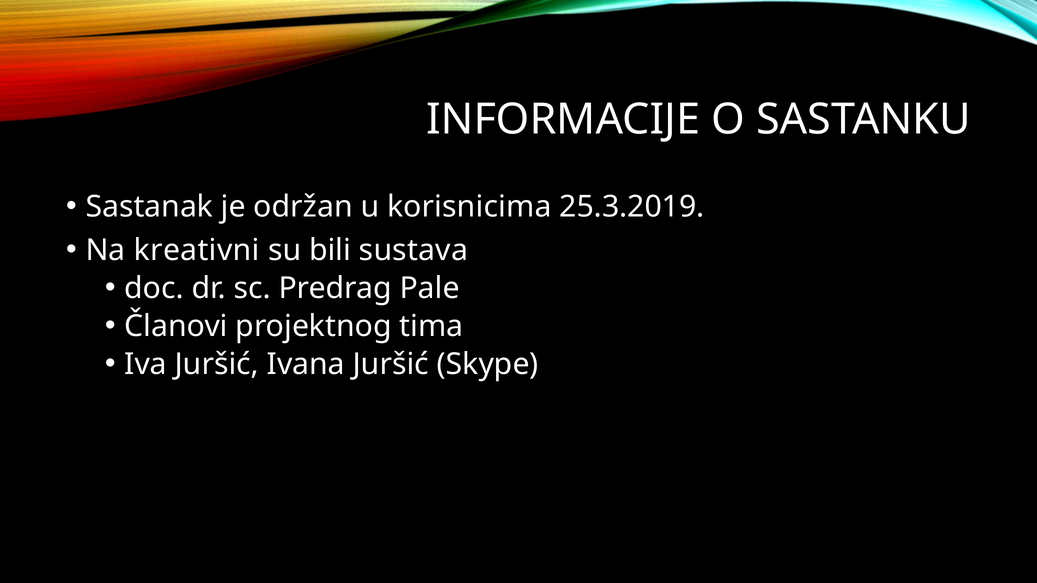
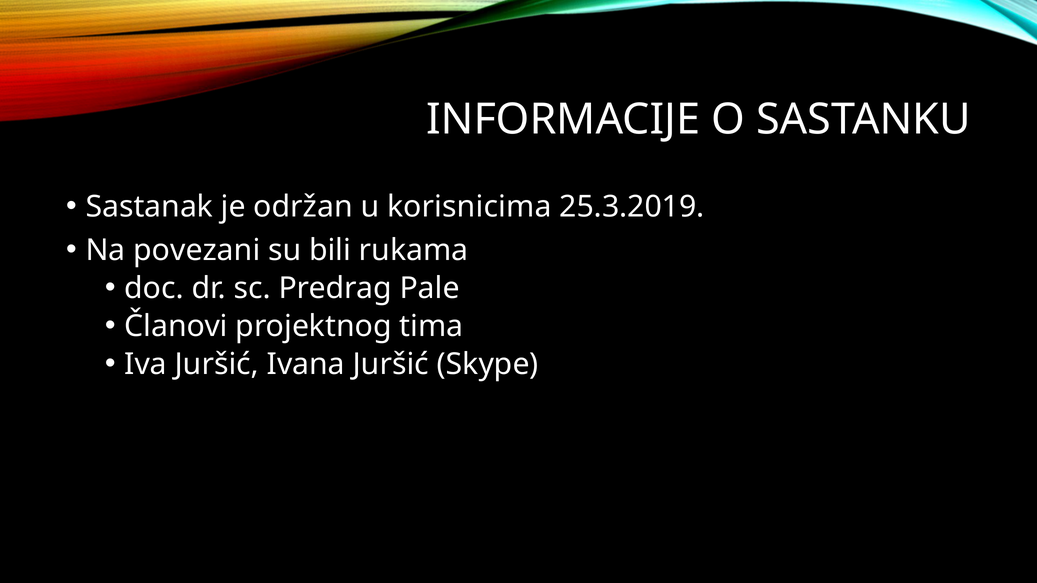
kreativni: kreativni -> povezani (197, 250)
sustava: sustava -> rukama (414, 250)
